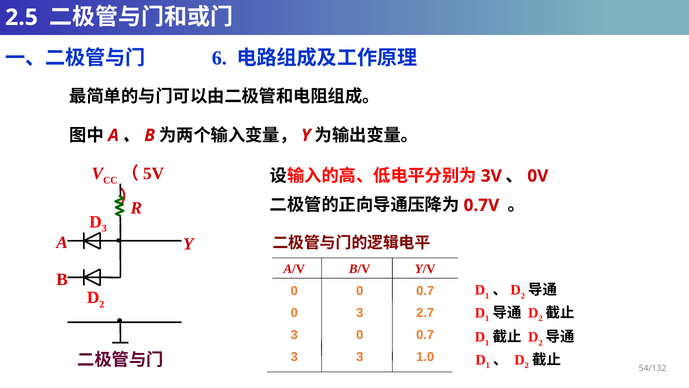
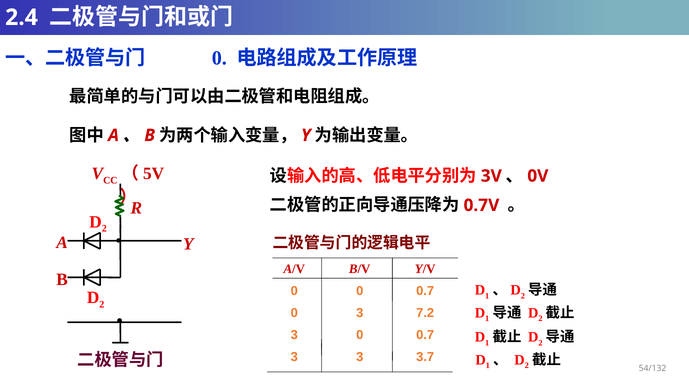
2.5: 2.5 -> 2.4 (22, 17)
6: 6 -> 0 (219, 58)
3: 3 -> 2 (104, 228)
2.7: 2.7 -> 7.2 (425, 313)
1.0: 1.0 -> 3.7 (425, 357)
